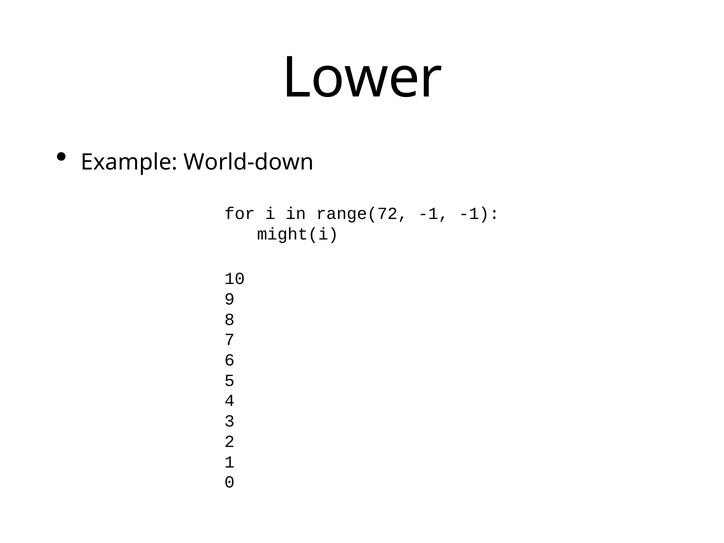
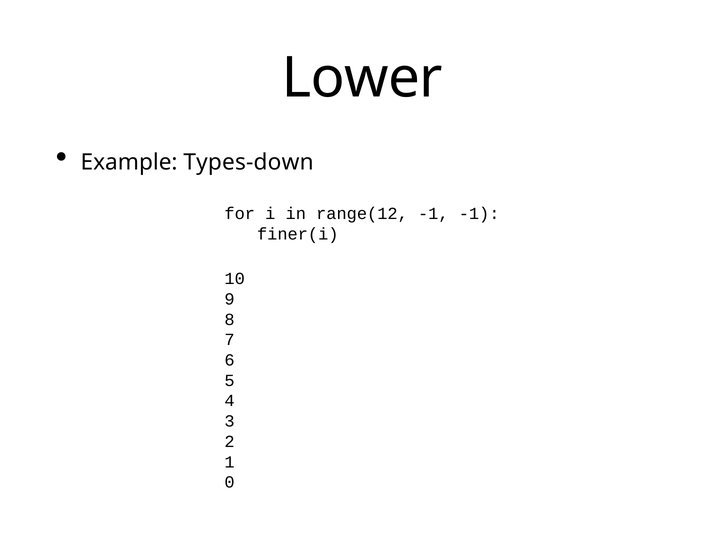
World-down: World-down -> Types-down (249, 162)
range(72: range(72 -> range(12 (362, 214)
might(i: might(i -> finer(i (298, 234)
